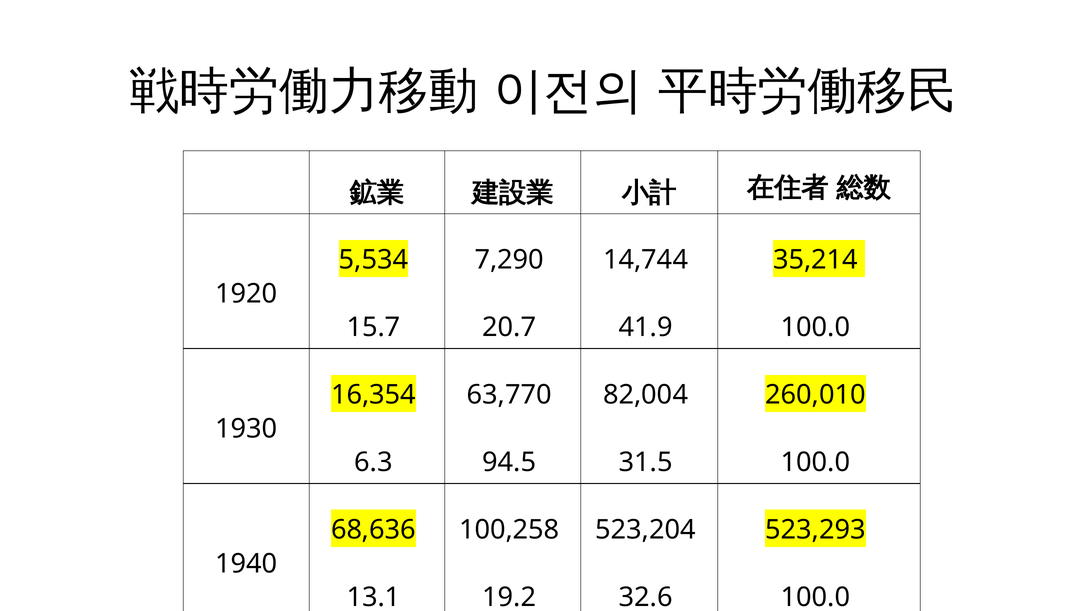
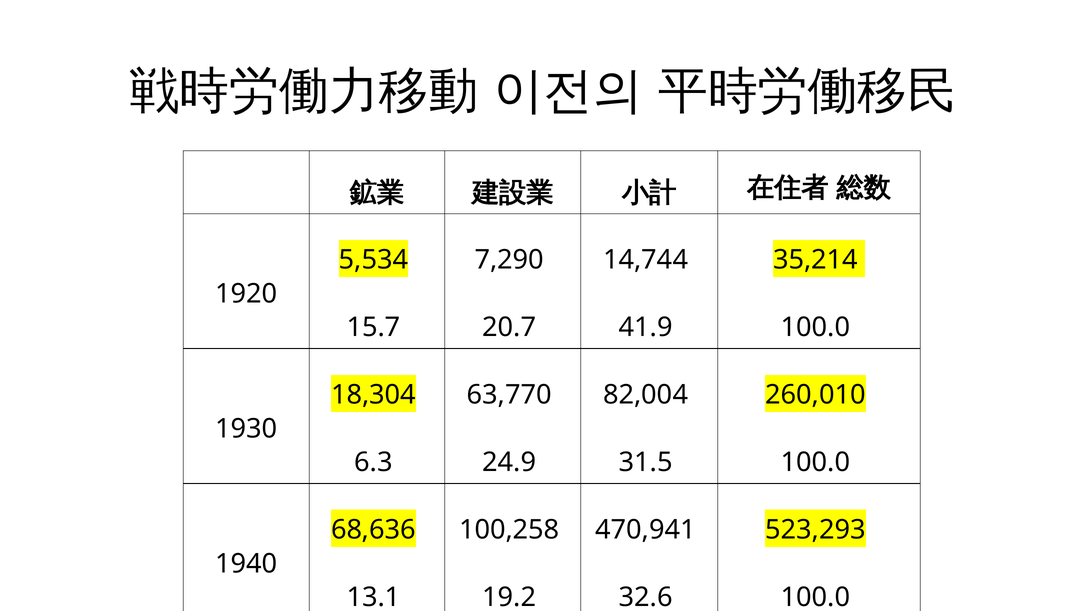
16,354: 16,354 -> 18,304 (373, 395)
94.5: 94.5 -> 24.9 (509, 463)
523,204: 523,204 -> 470,941 (646, 530)
